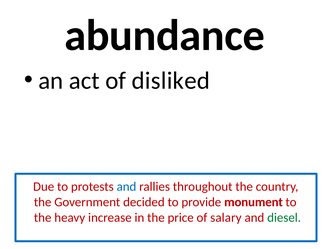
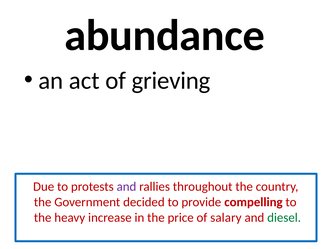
disliked: disliked -> grieving (171, 81)
and colour: blue -> purple (126, 187)
monument: monument -> compelling (253, 202)
